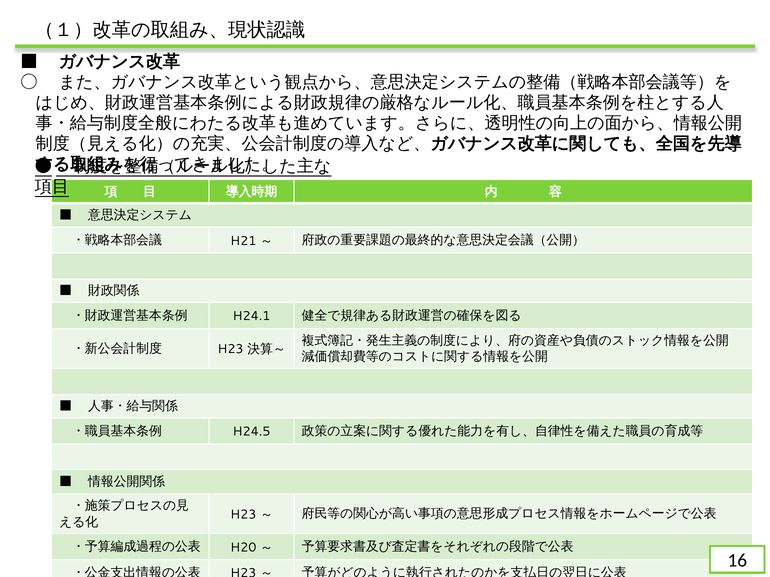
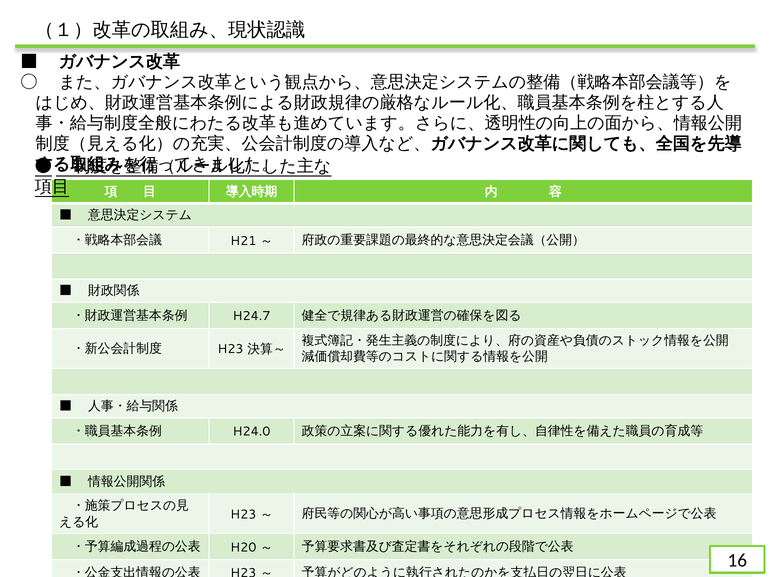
H24.1: H24.1 -> H24.7 (252, 317)
H24.5: H24.5 -> H24.0 (252, 432)
